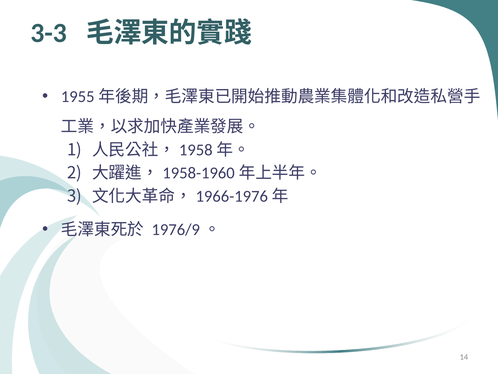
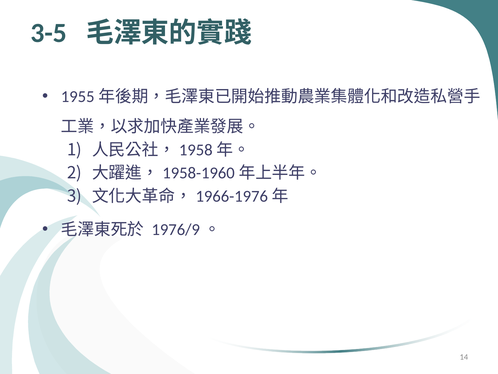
3-3: 3-3 -> 3-5 (49, 33)
